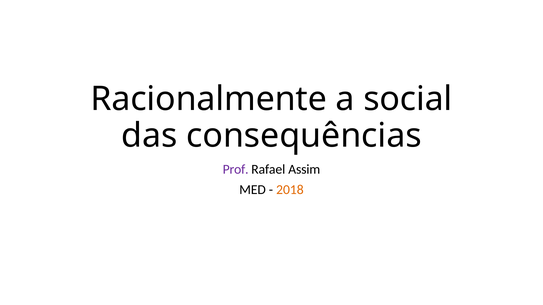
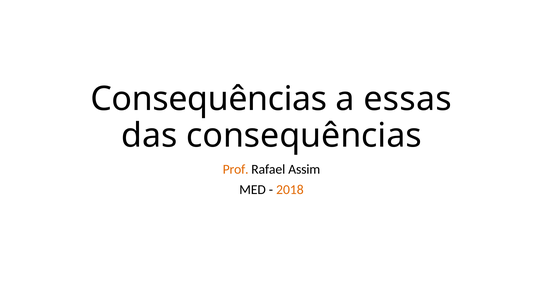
Racionalmente: Racionalmente -> Consequências (209, 99)
social: social -> essas (408, 99)
Prof colour: purple -> orange (236, 170)
